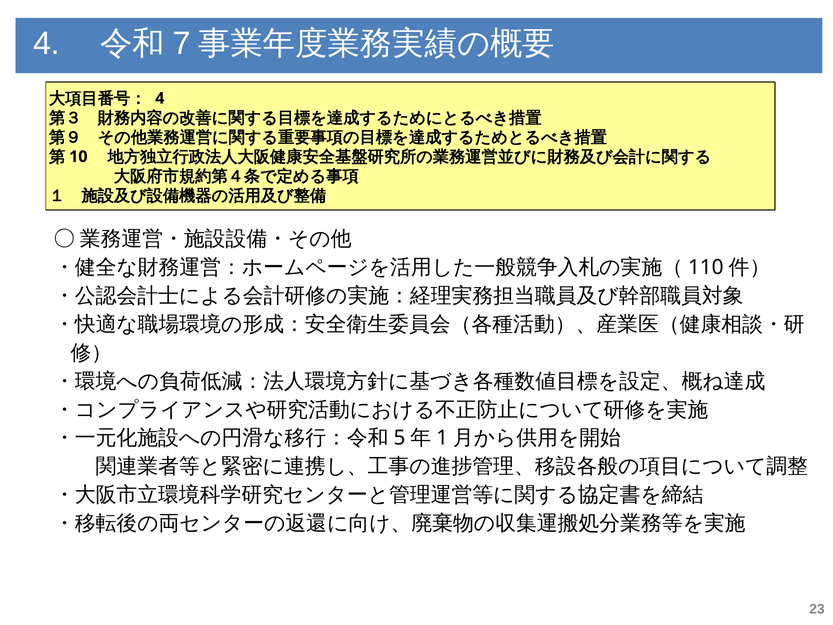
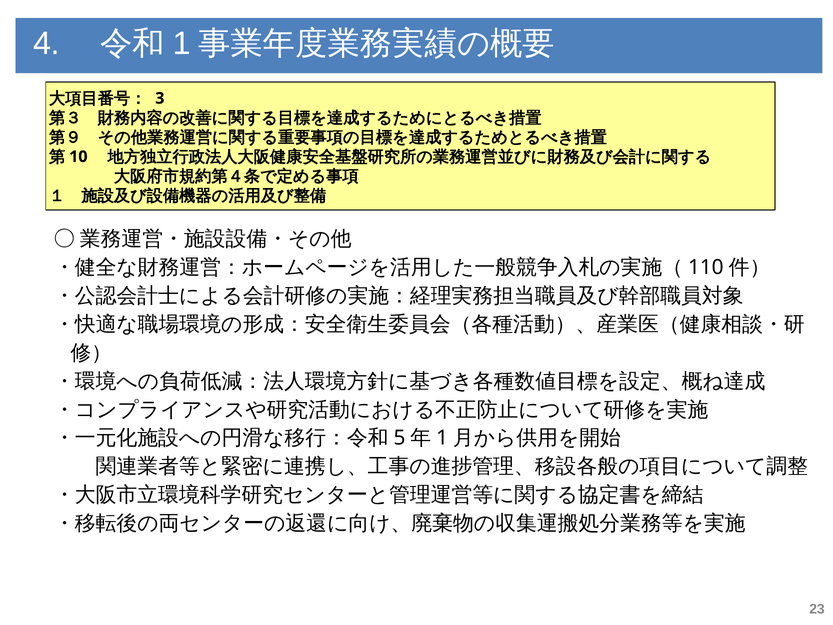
7: 7 -> 1 (182, 44)
4: 4 -> 3 (160, 98)
